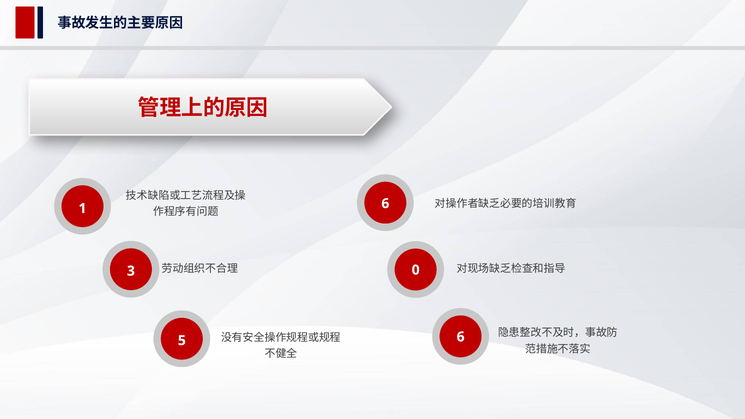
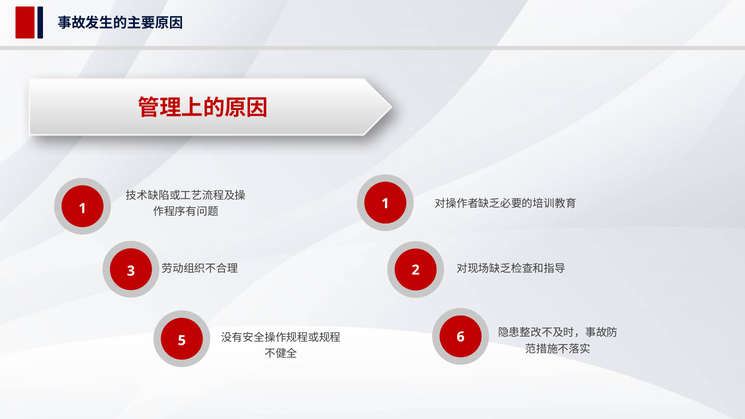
6: 6 -> 1 (385, 204)
0: 0 -> 2 (416, 270)
